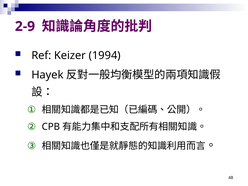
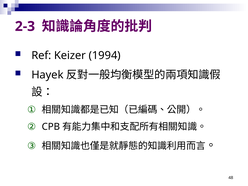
2-9: 2-9 -> 2-3 (25, 26)
